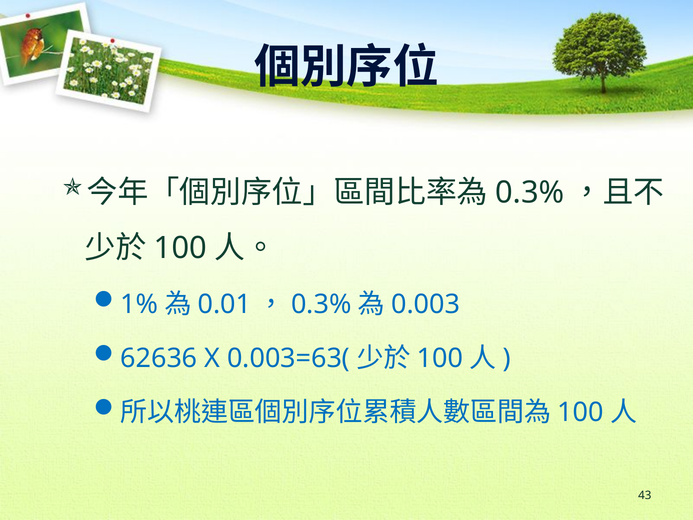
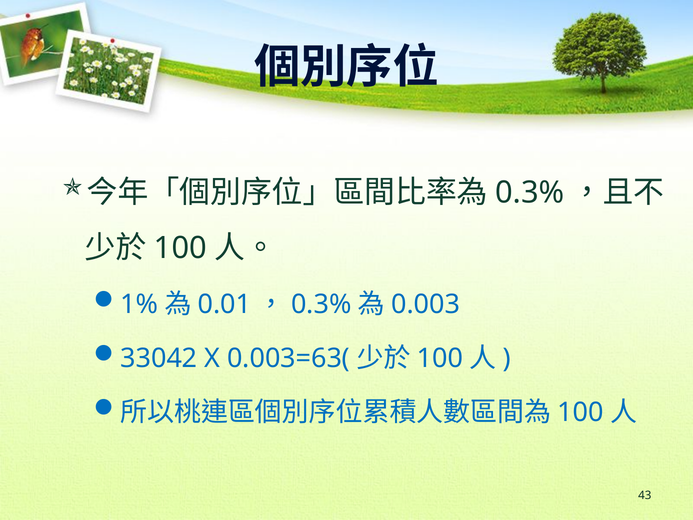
62636: 62636 -> 33042 (159, 358)
